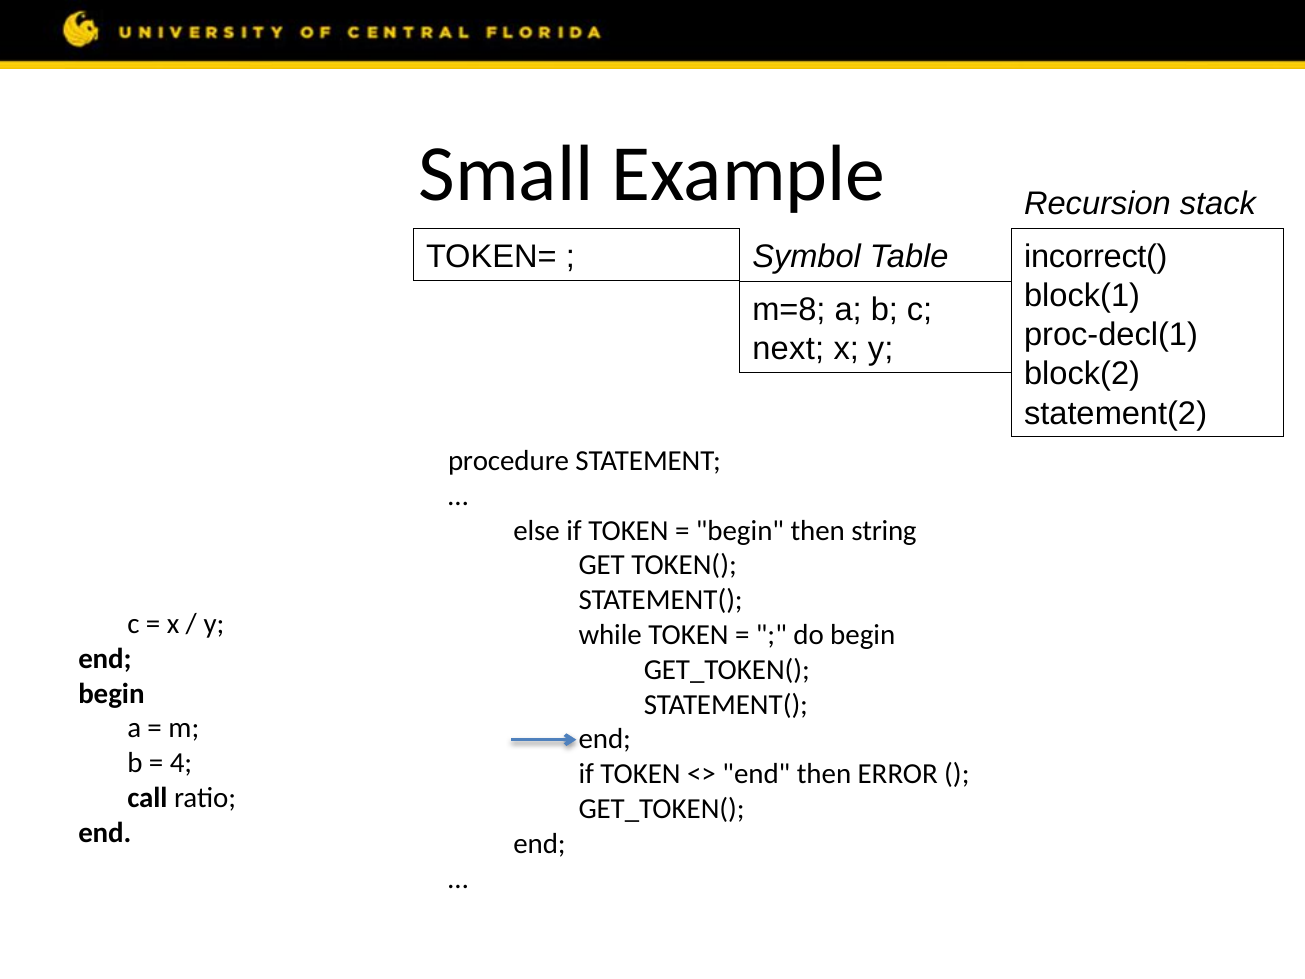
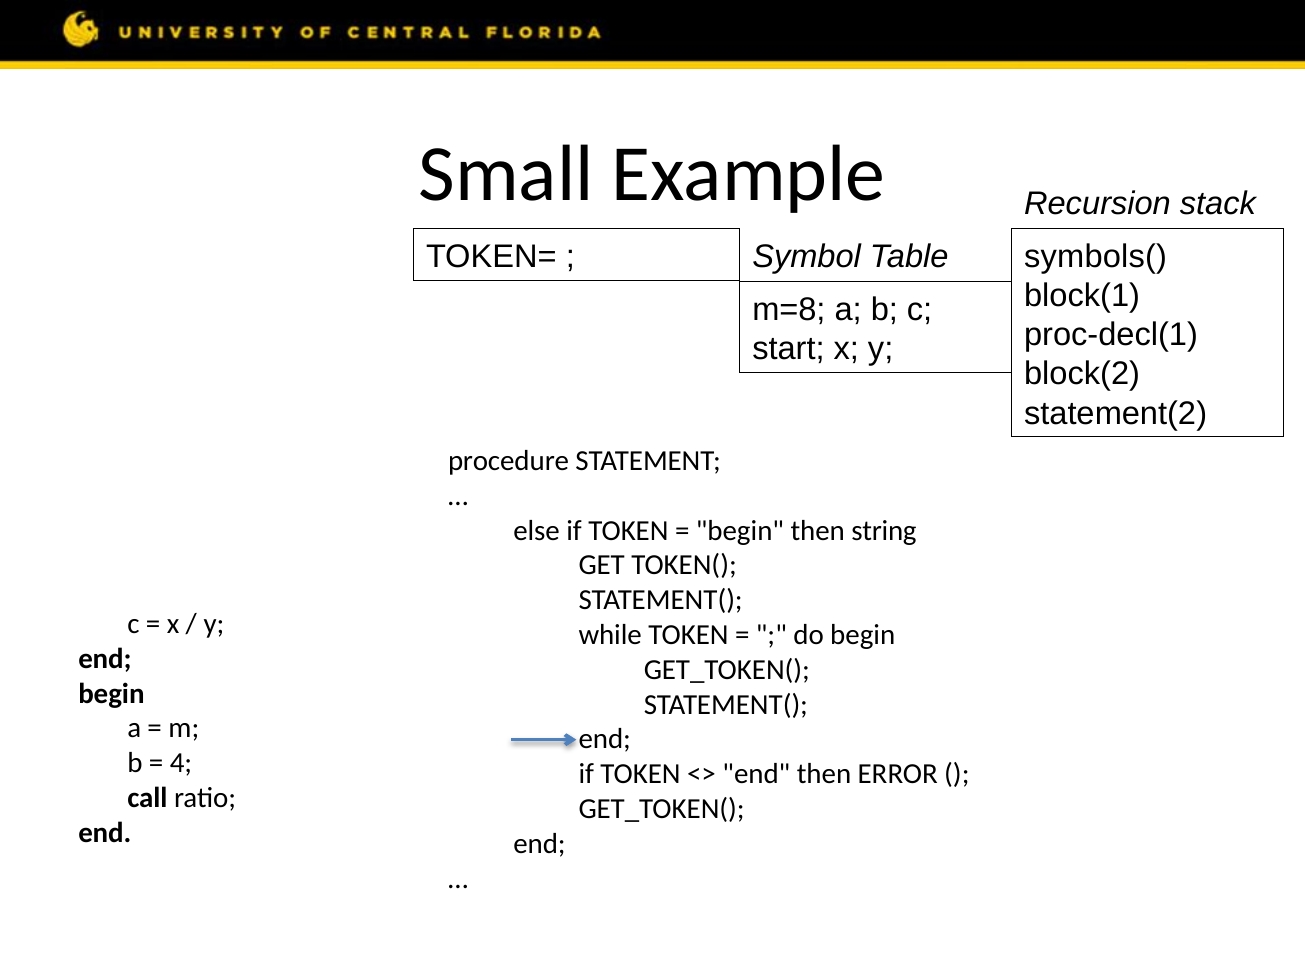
incorrect(: incorrect( -> symbols( (1096, 257)
next: next -> start (788, 348)
